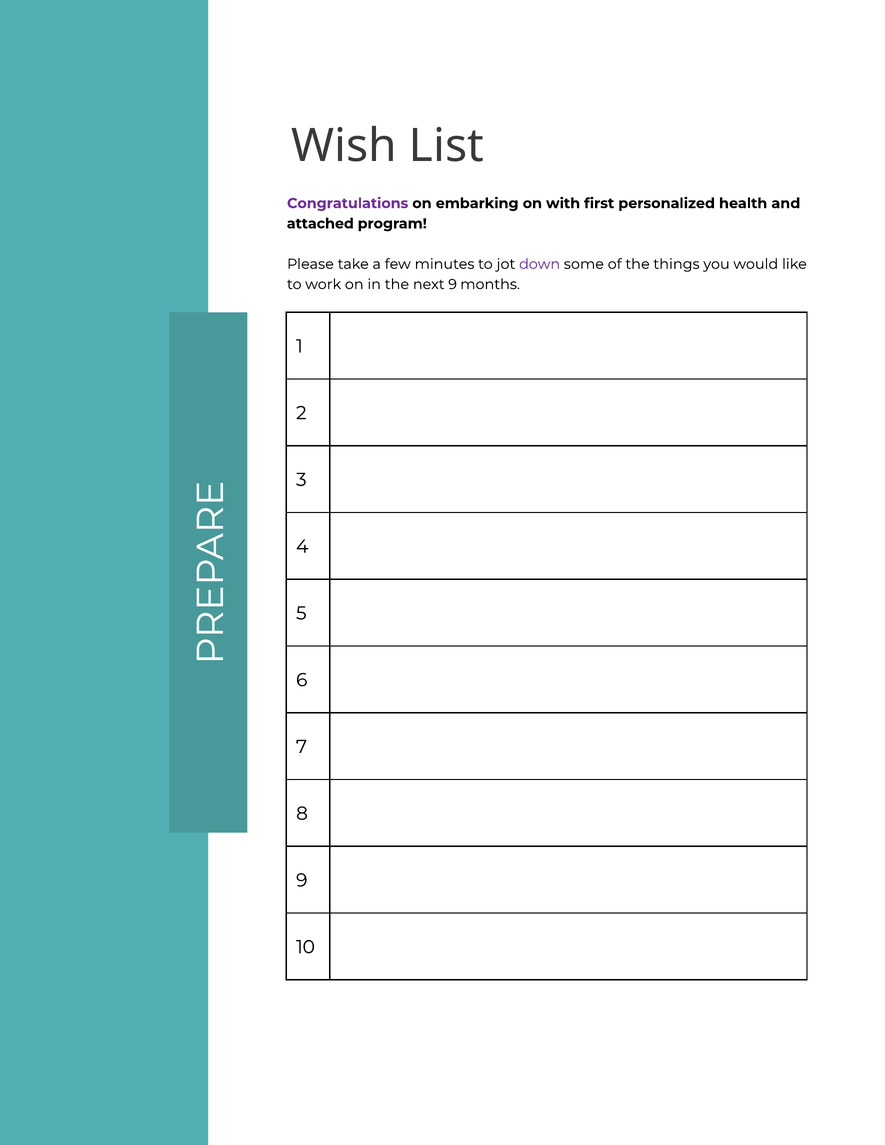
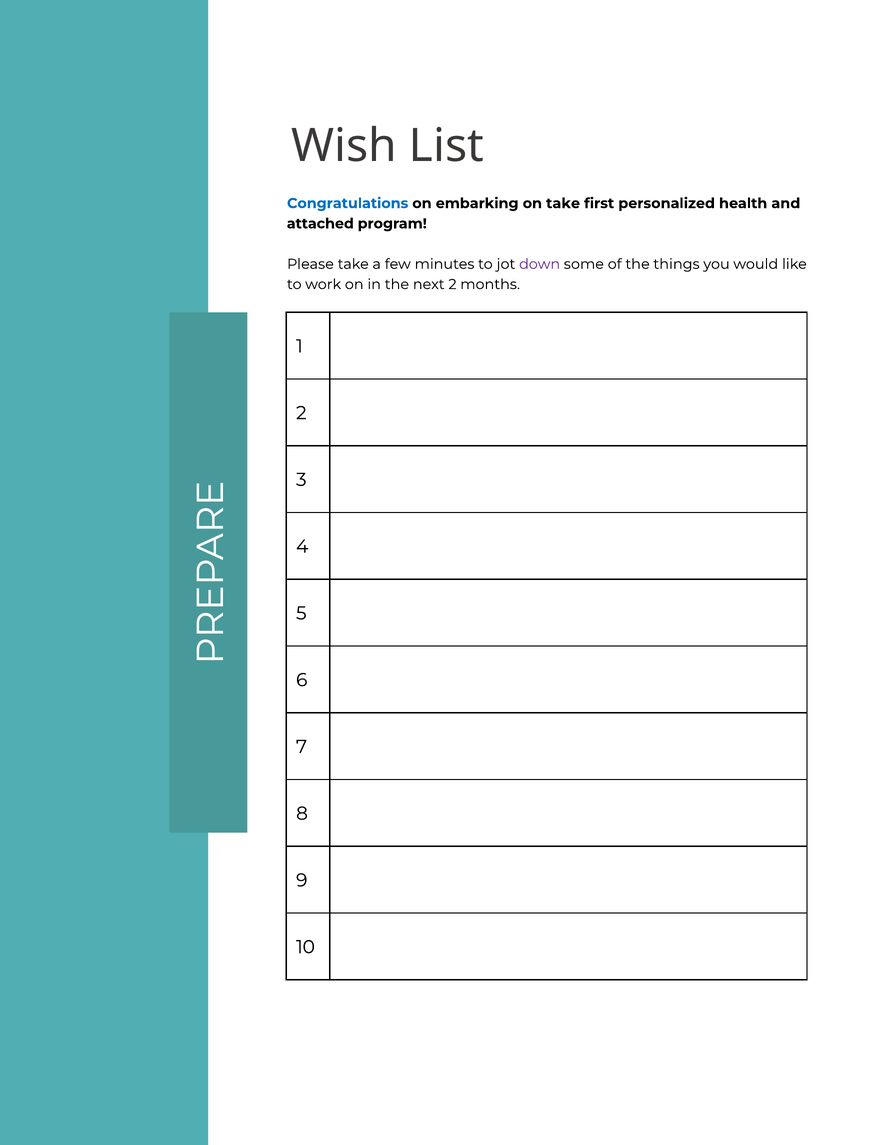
Congratulations colour: purple -> blue (348, 203)
on with: with -> take (563, 203)
next 9: 9 -> 2 (453, 284)
